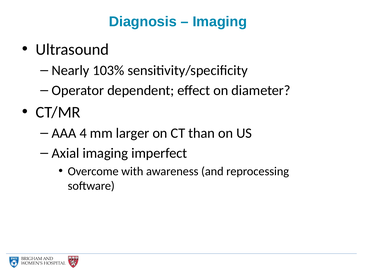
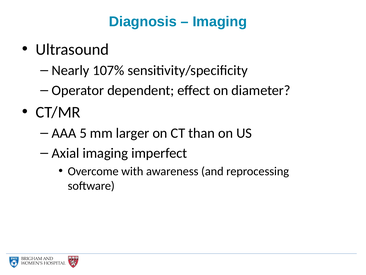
103%: 103% -> 107% (108, 70)
4: 4 -> 5 (83, 133)
